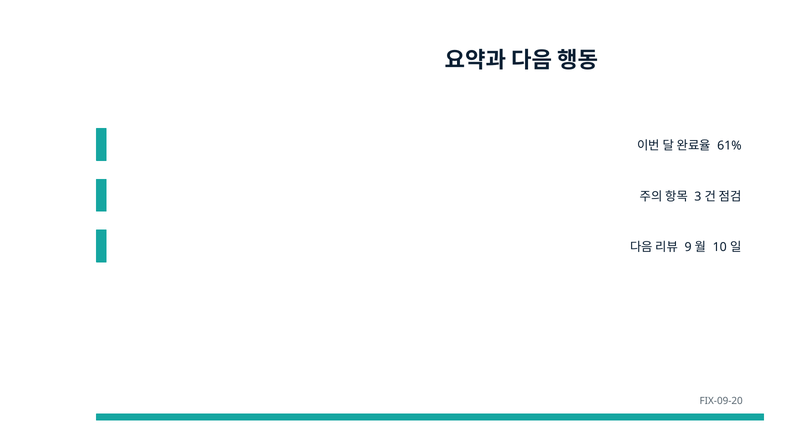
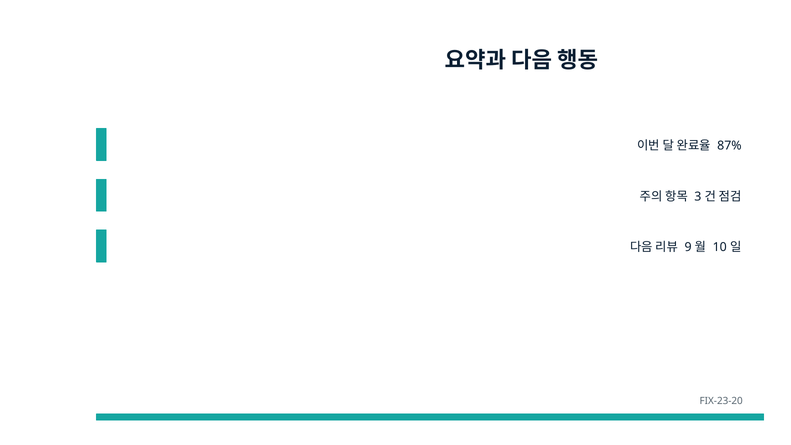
61%: 61% -> 87% (729, 146)
FIX-09-20: FIX-09-20 -> FIX-23-20 (721, 401)
